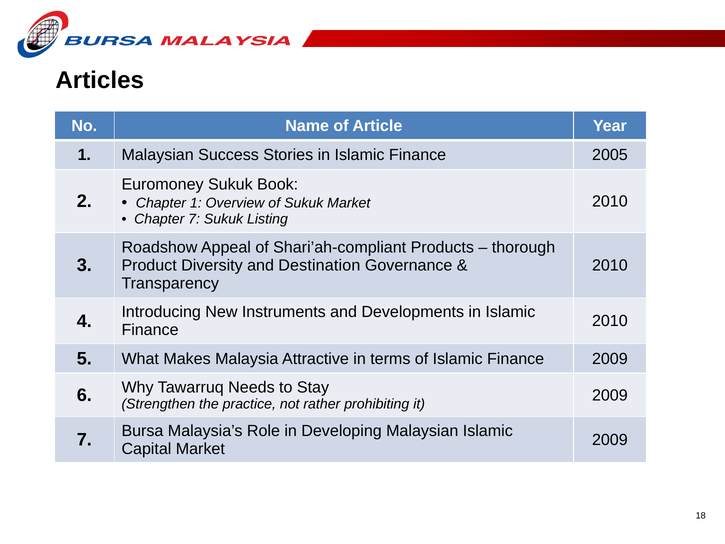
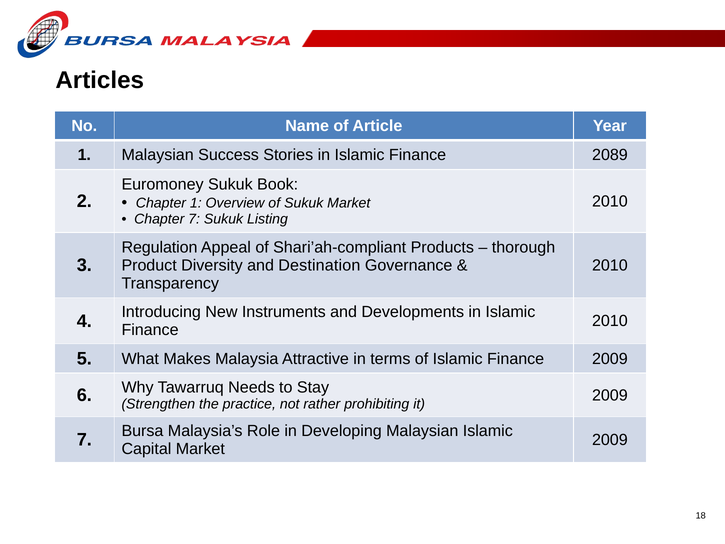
2005: 2005 -> 2089 (610, 155)
Roadshow: Roadshow -> Regulation (159, 247)
